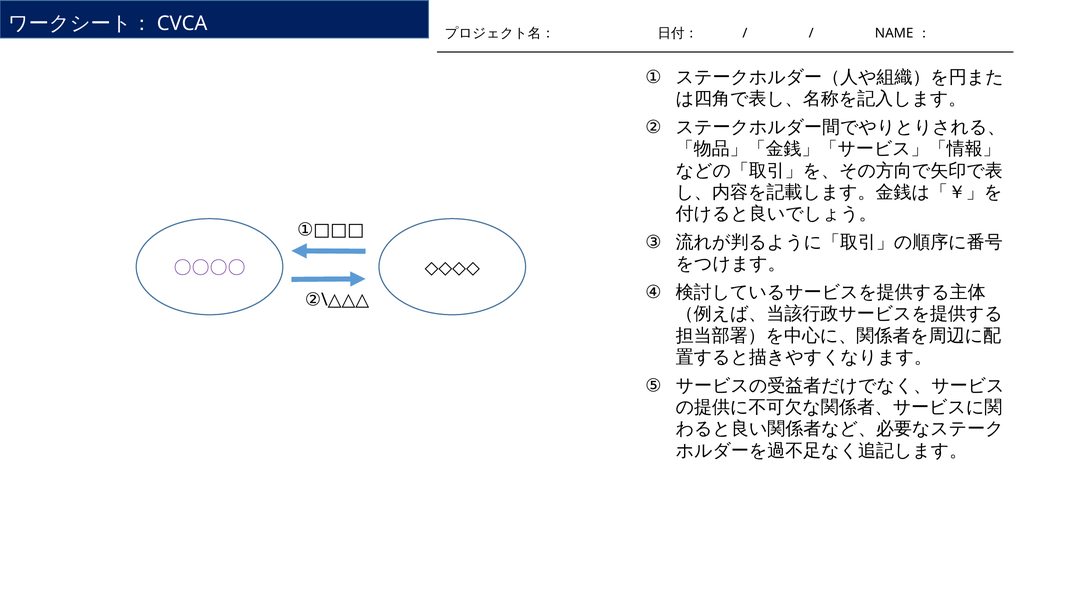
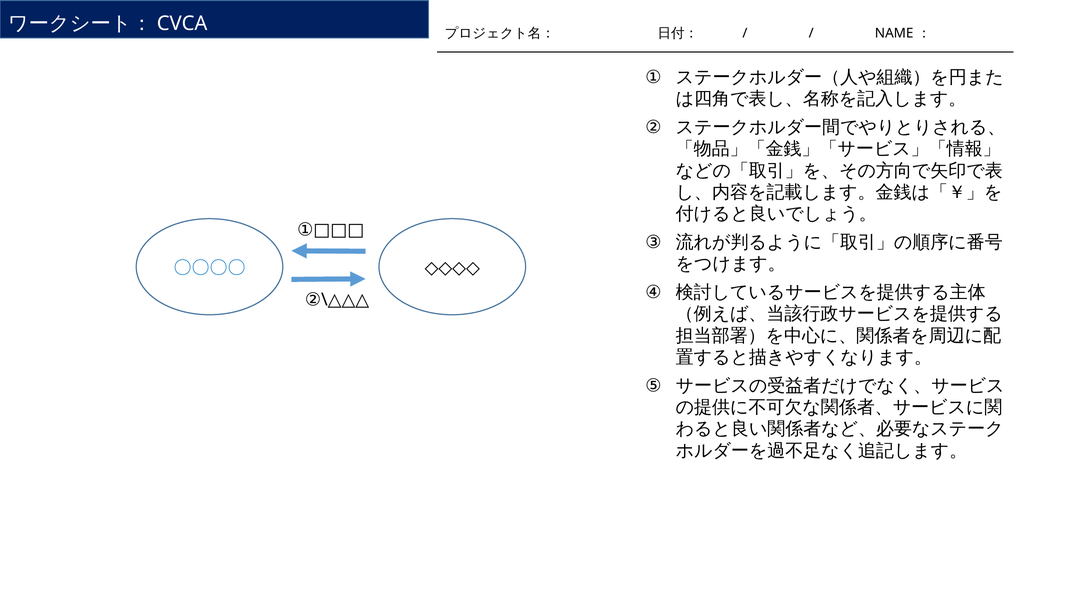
〇〇〇〇 colour: purple -> blue (209, 268)
